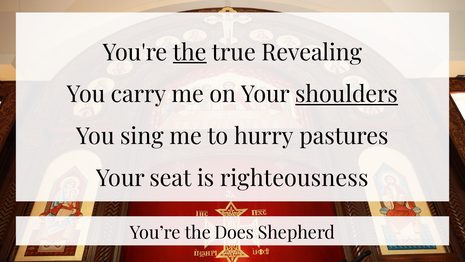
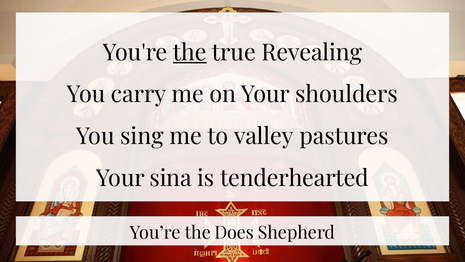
shoulders underline: present -> none (347, 94)
hurry: hurry -> valley (264, 136)
seat: seat -> sina (171, 178)
righteousness: righteousness -> tenderhearted (294, 178)
